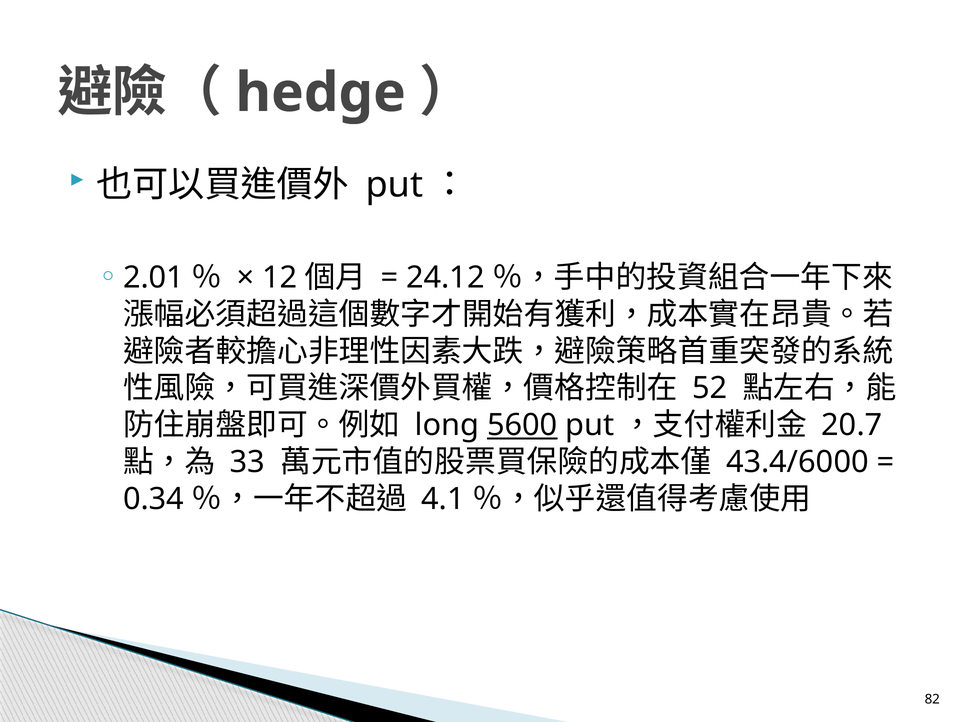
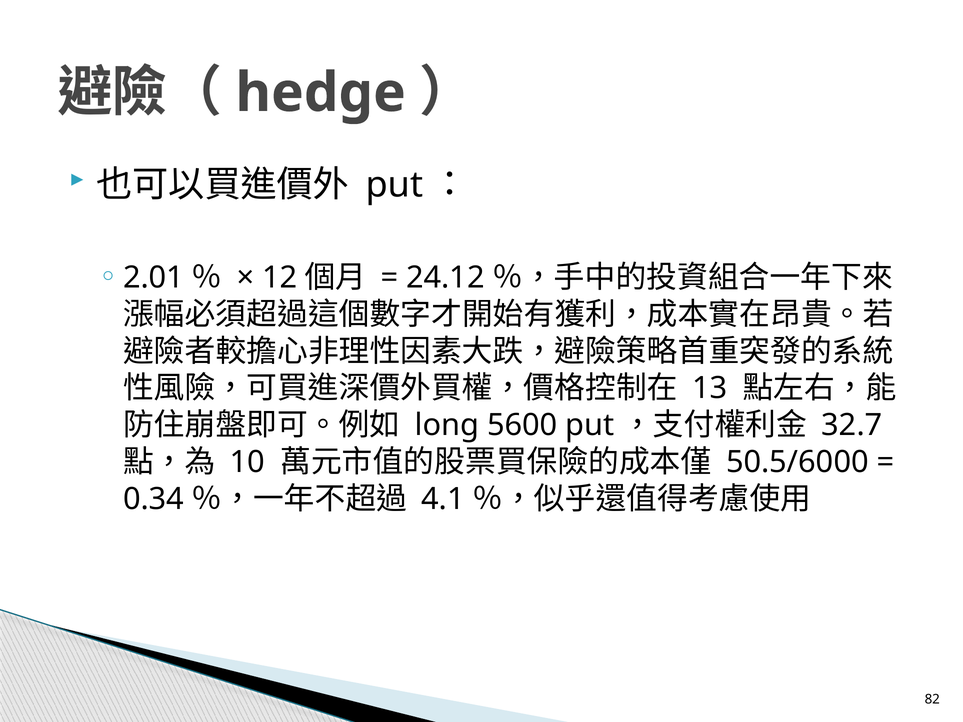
52: 52 -> 13 (710, 388)
5600 underline: present -> none (522, 425)
20.7: 20.7 -> 32.7 (852, 425)
33: 33 -> 10 (247, 462)
43.4/6000: 43.4/6000 -> 50.5/6000 (797, 462)
